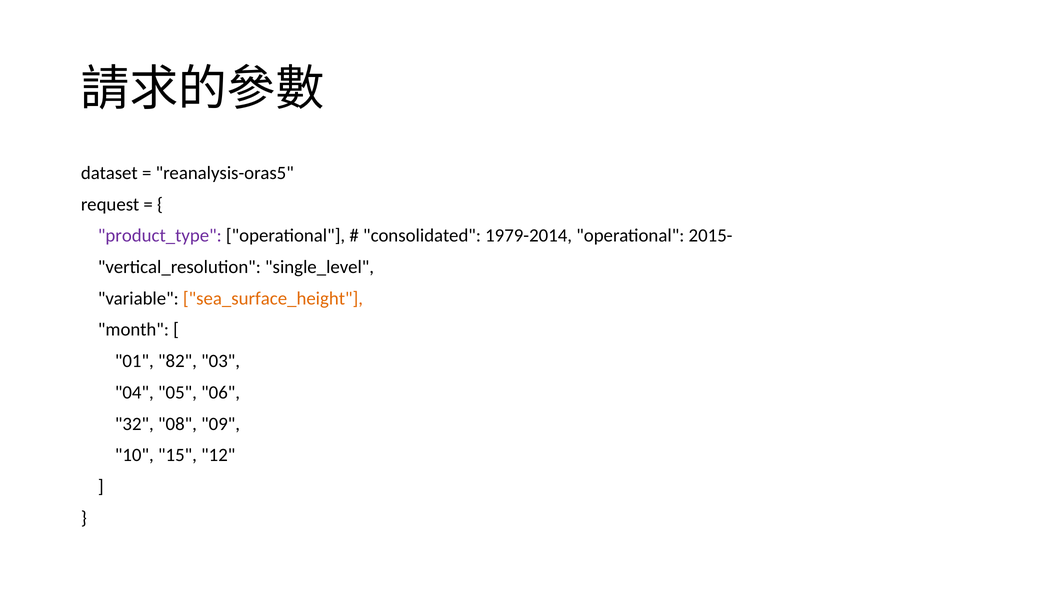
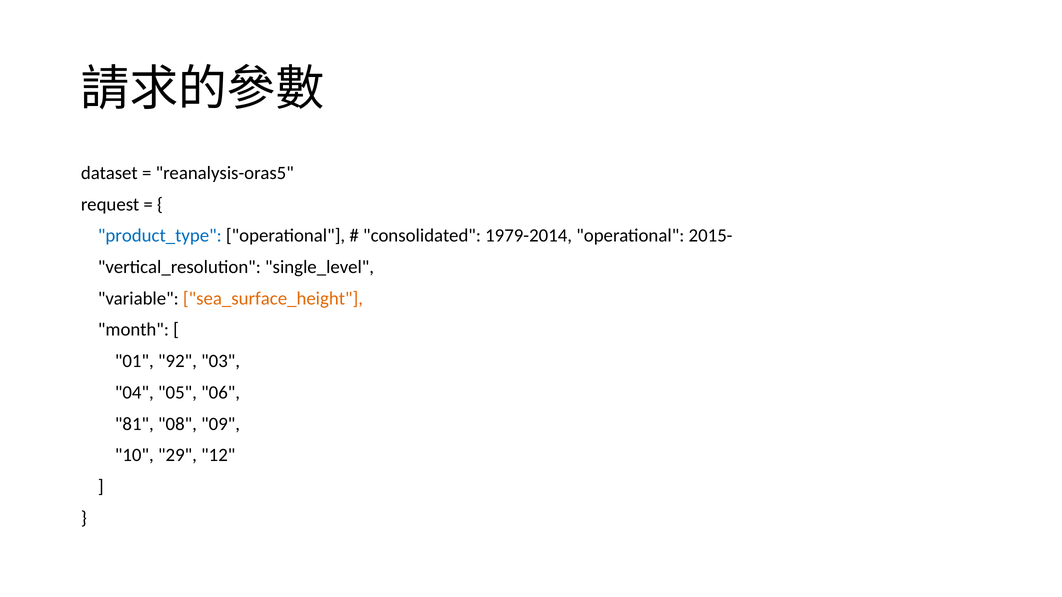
product_type colour: purple -> blue (160, 236)
82: 82 -> 92 (177, 361)
32: 32 -> 81 (134, 424)
15: 15 -> 29 (177, 456)
